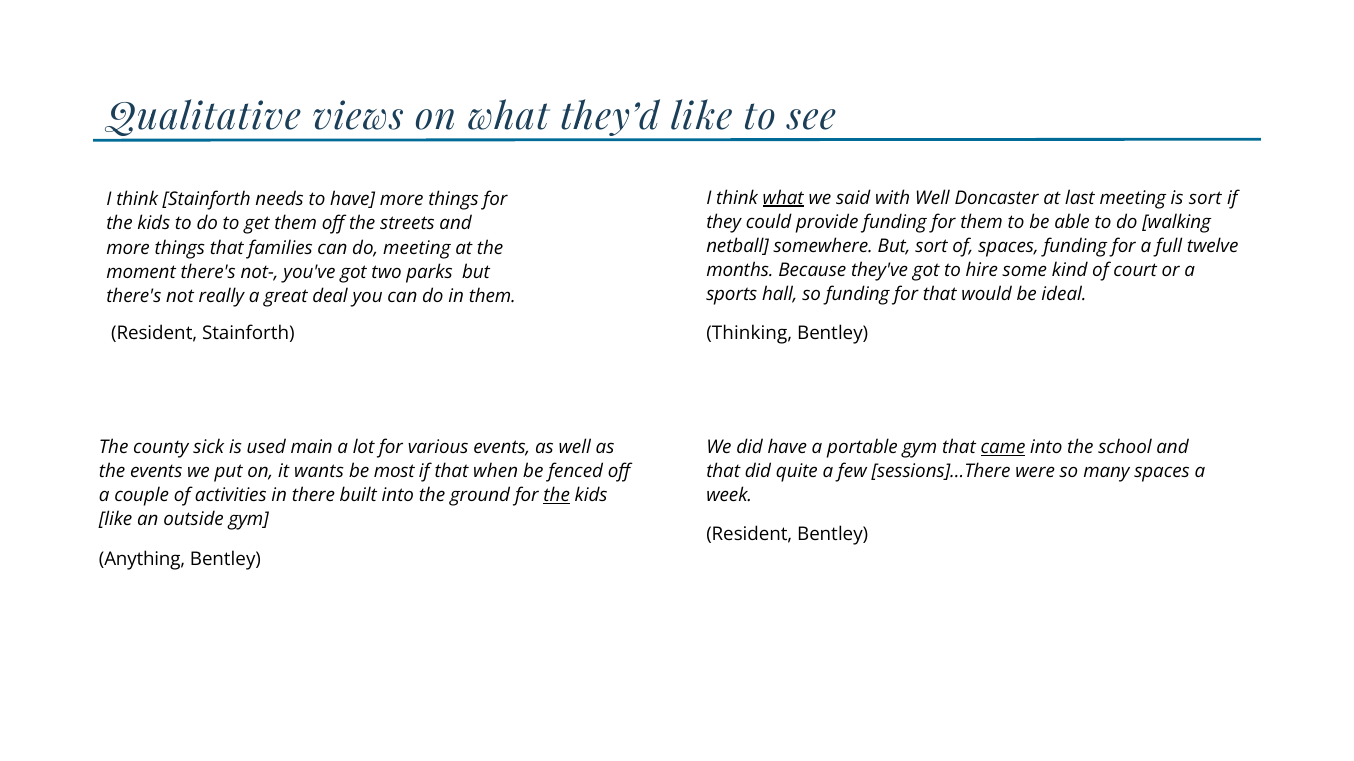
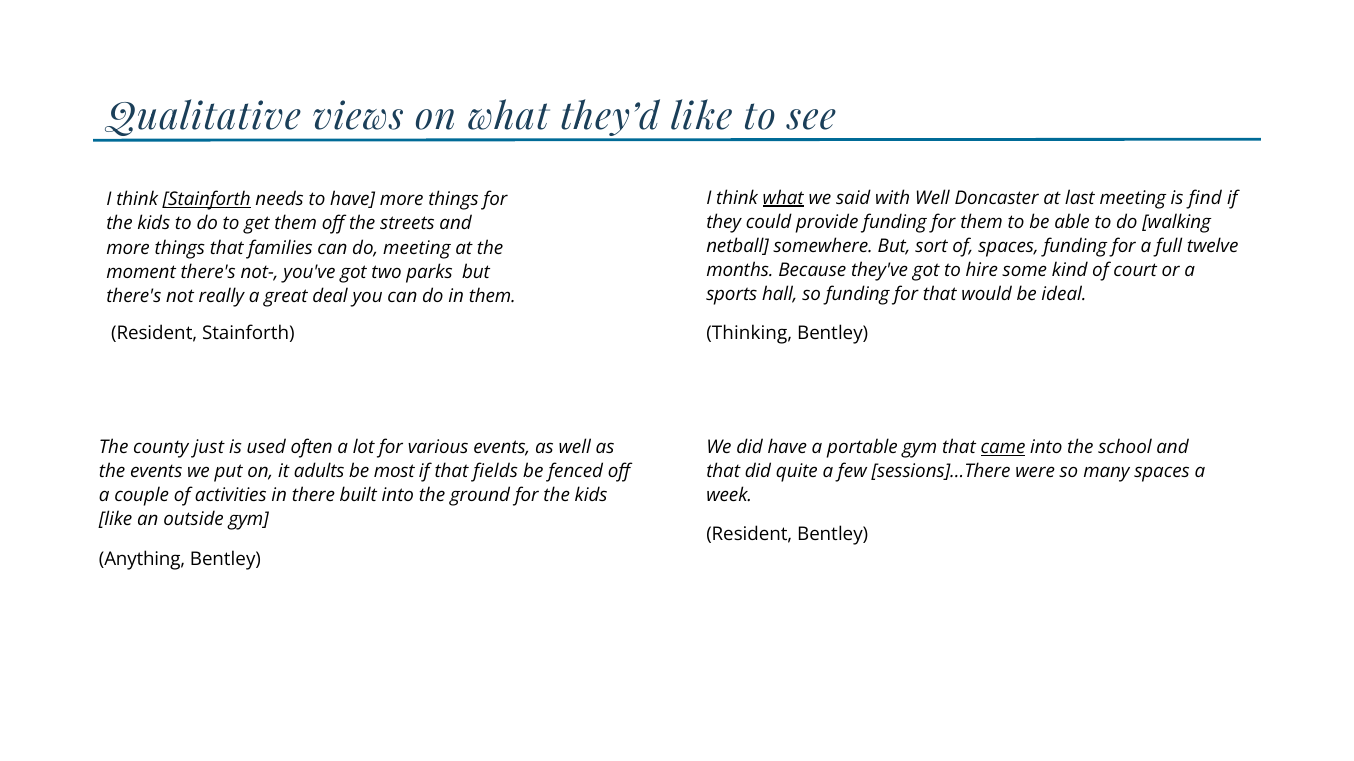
is sort: sort -> find (1205, 198)
Stainforth underline: none -> present (207, 200)
sick: sick -> just (209, 448)
main: main -> often (312, 448)
wants: wants -> adults (319, 472)
when: when -> fields (496, 472)
the underline: present -> none (557, 496)
